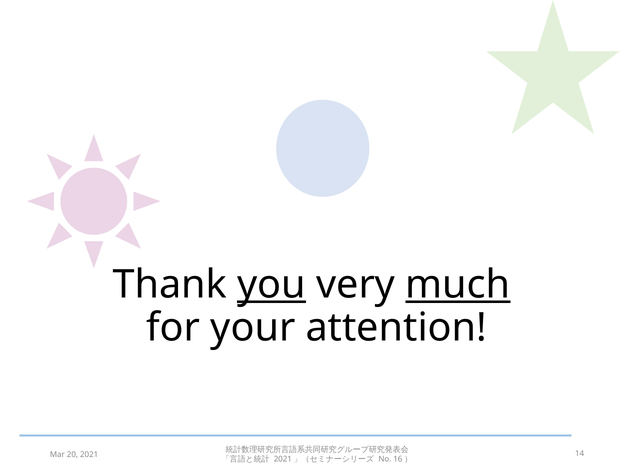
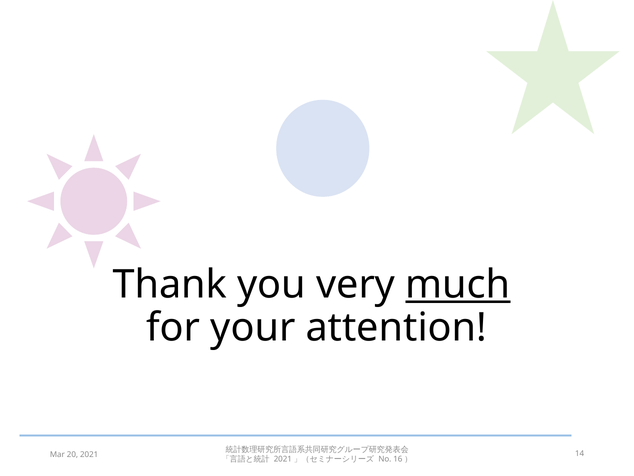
you underline: present -> none (271, 284)
